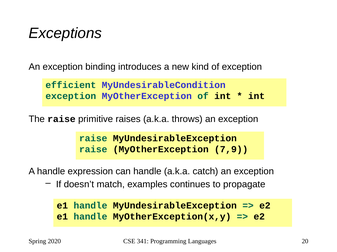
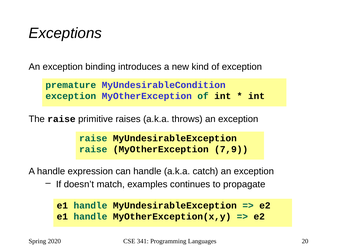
efficient: efficient -> premature (71, 85)
